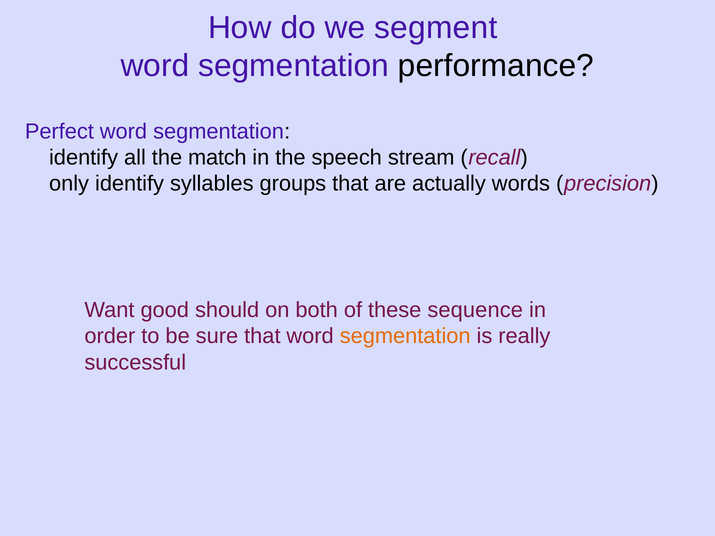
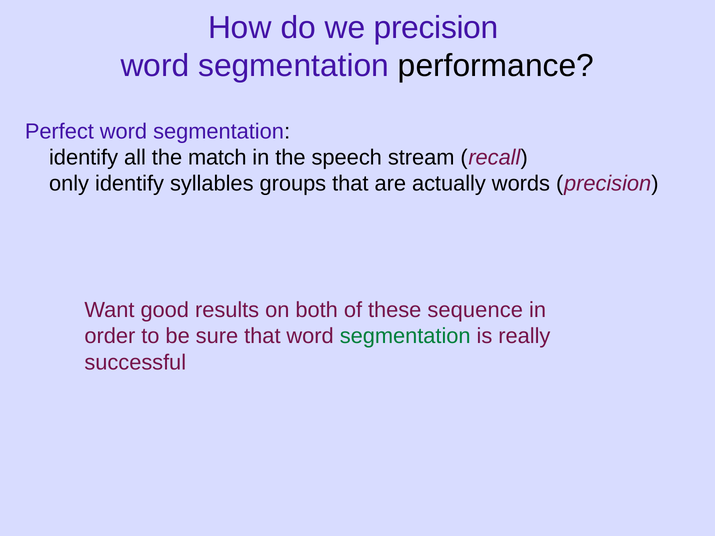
we segment: segment -> precision (436, 28)
should: should -> results (227, 310)
segmentation colour: orange -> green (405, 336)
